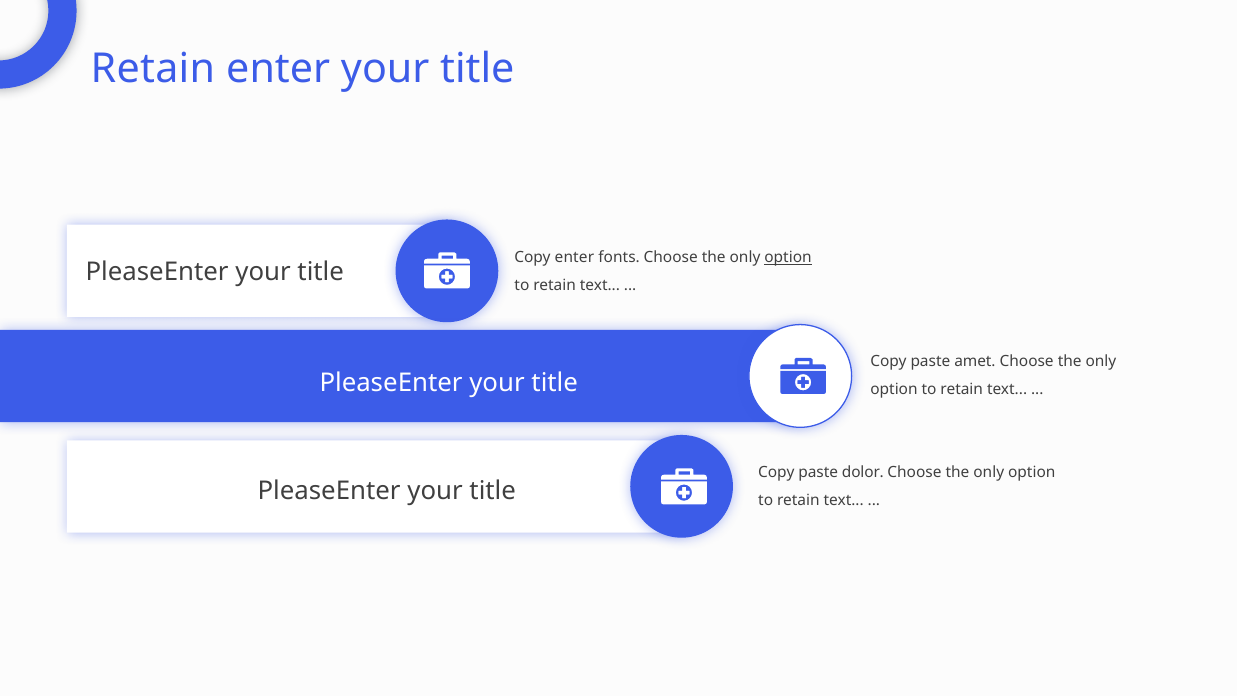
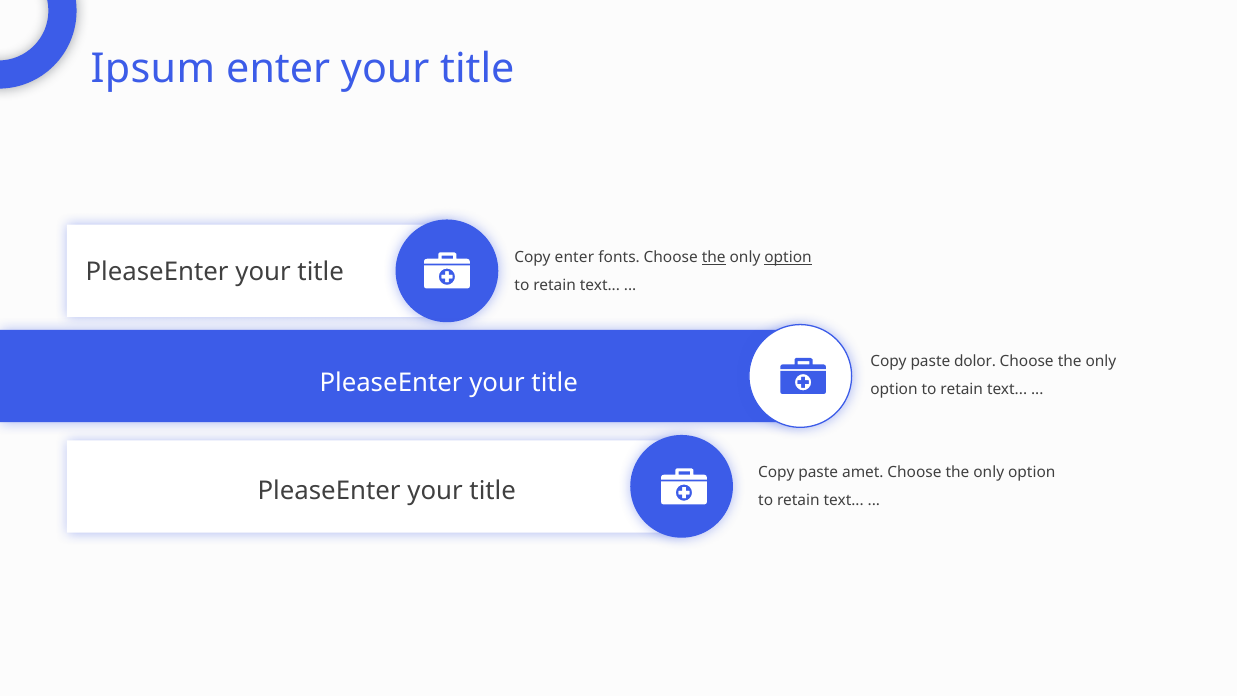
Retain: Retain -> Ipsum (153, 69)
the underline: none -> present (714, 258)
amet: amet -> dolor (975, 362)
dolor: dolor -> amet (863, 472)
